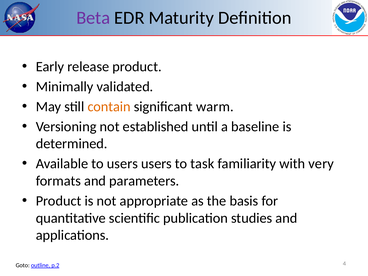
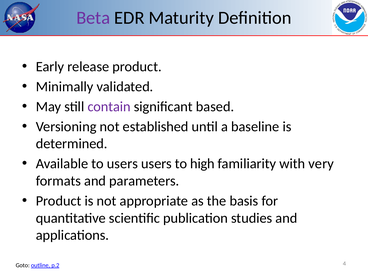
contain colour: orange -> purple (109, 107)
warm: warm -> based (215, 107)
task: task -> high (202, 164)
